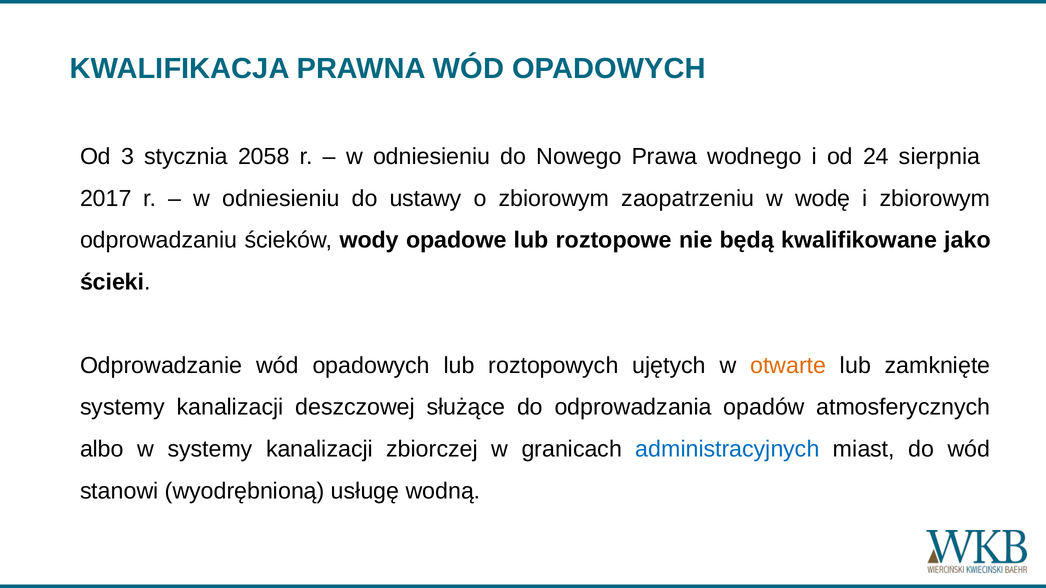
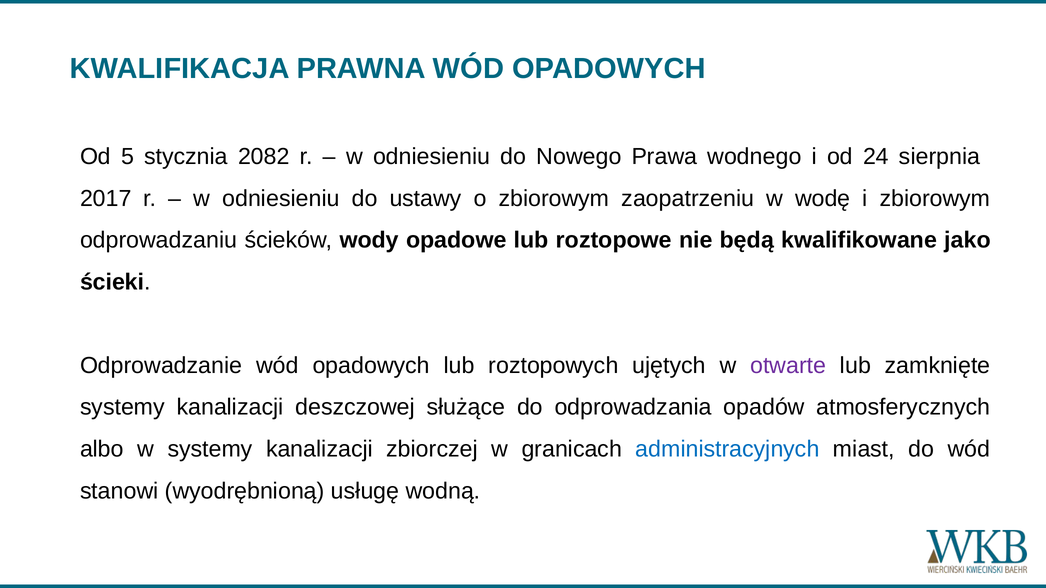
3: 3 -> 5 (128, 157)
2058: 2058 -> 2082 (264, 157)
otwarte colour: orange -> purple (788, 366)
